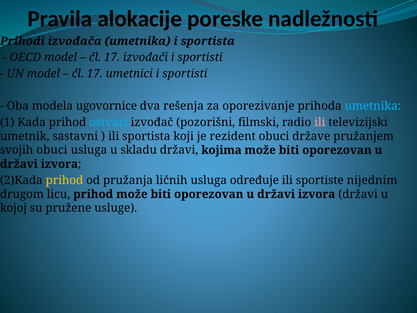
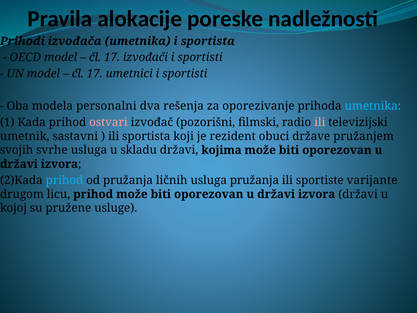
ugovornice: ugovornice -> personalni (106, 106)
ostvari colour: light blue -> pink (108, 122)
svojih obuci: obuci -> svrhe (52, 150)
prihod colour: yellow -> light blue (64, 180)
usluga određuje: određuje -> pružanja (254, 180)
nijednim: nijednim -> varijante (372, 180)
